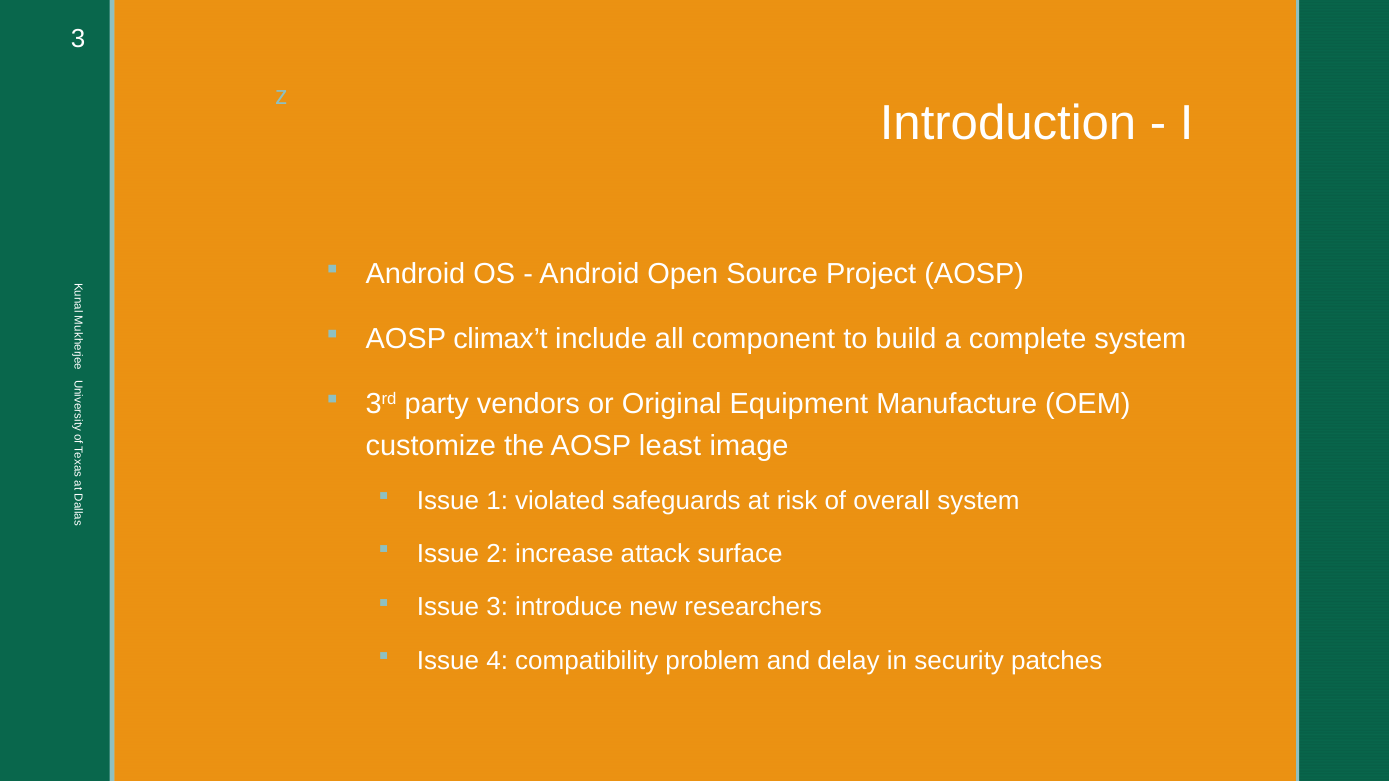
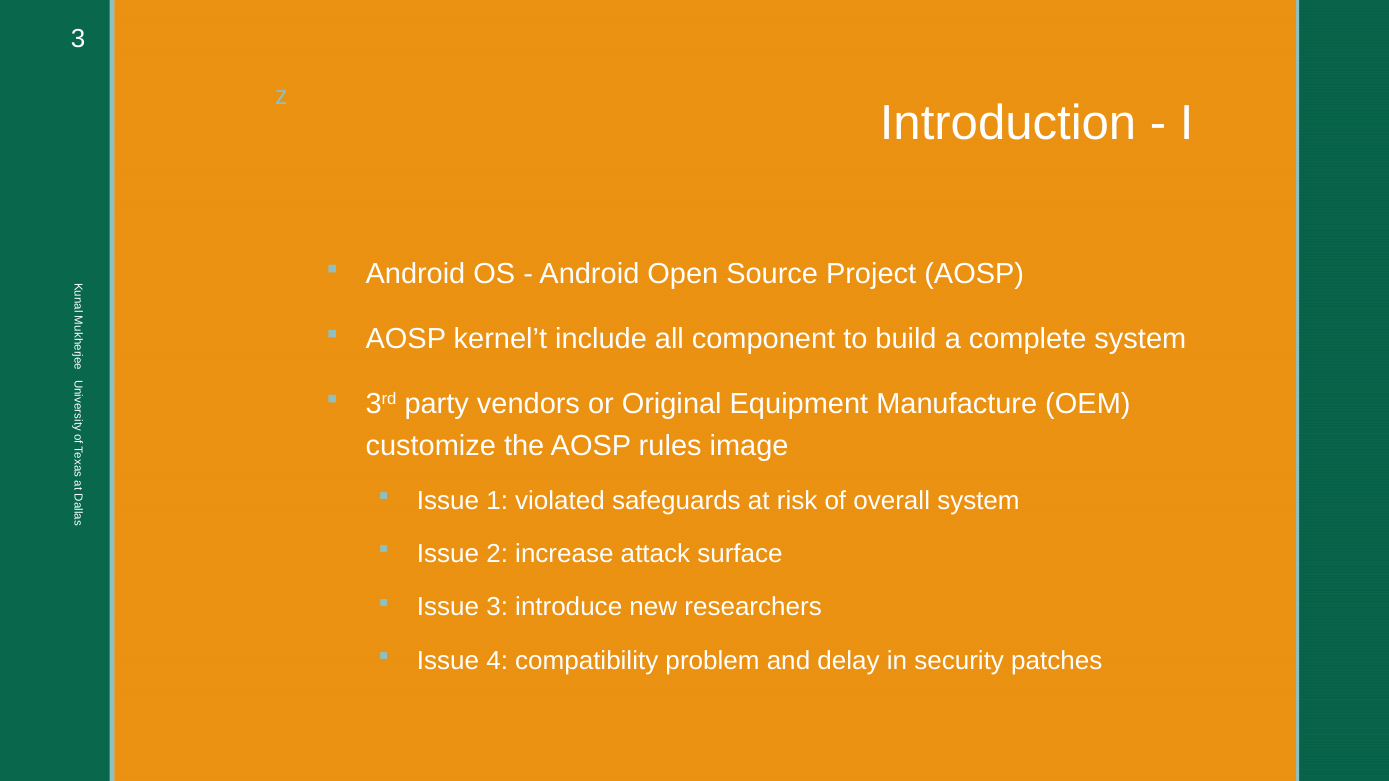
climax’t: climax’t -> kernel’t (500, 339)
least: least -> rules (670, 446)
